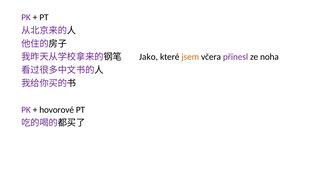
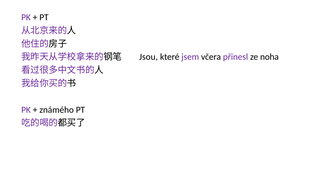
Jako: Jako -> Jsou (148, 57)
jsem colour: orange -> purple (190, 57)
hovorové: hovorové -> známého (57, 110)
